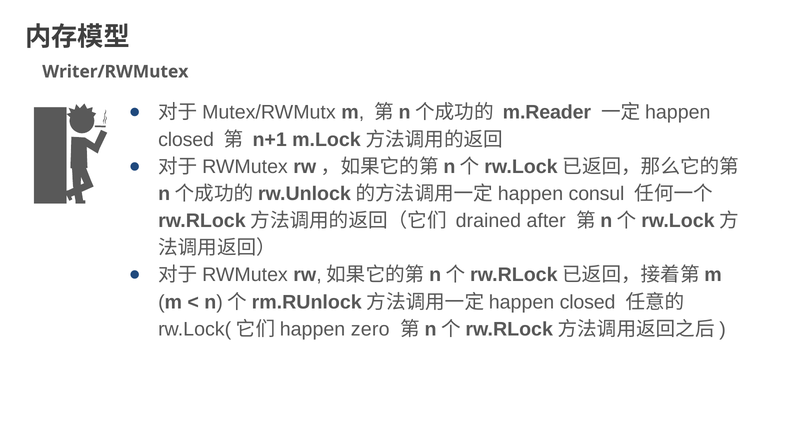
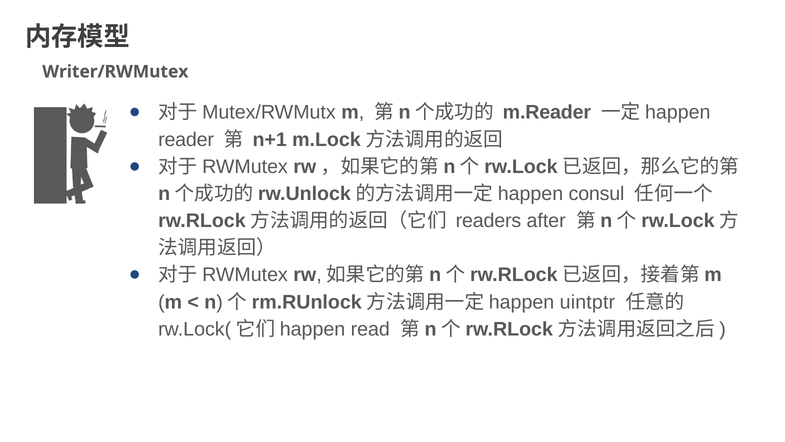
closed: closed -> reader (186, 139)
drained: drained -> readers (488, 221)
closed: closed -> uintptr (587, 302)
zero: zero -> read (370, 329)
